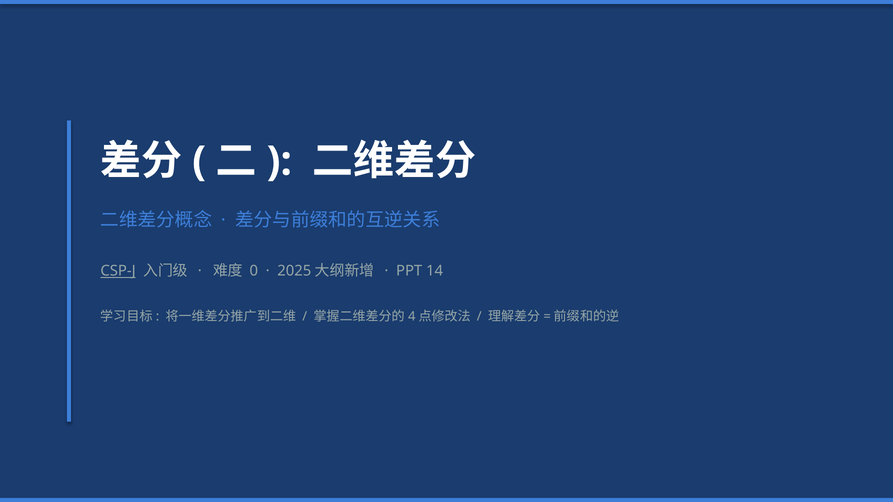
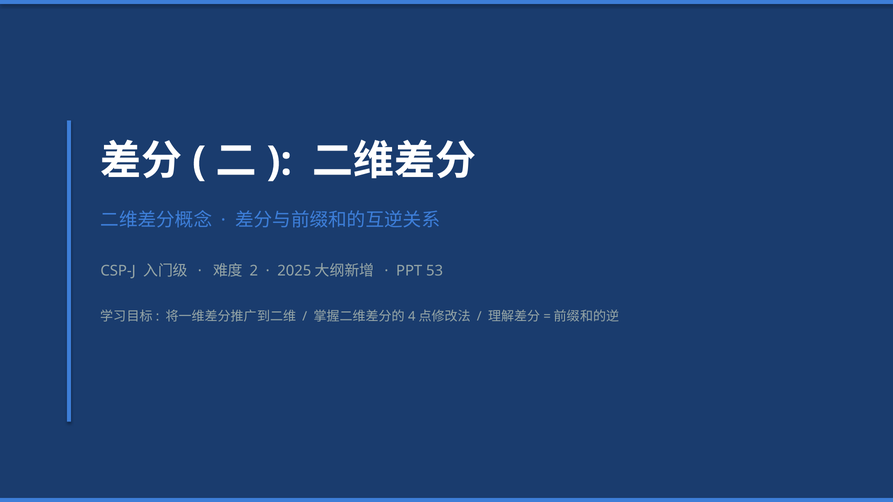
CSP-J underline: present -> none (118, 271)
0: 0 -> 2 (254, 271)
14: 14 -> 53 (435, 271)
